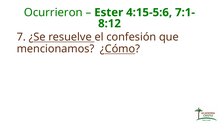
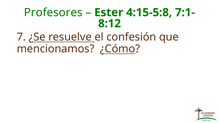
Ocurrieron: Ocurrieron -> Profesores (53, 12)
4:15-5:6: 4:15-5:6 -> 4:15-5:8 (149, 12)
